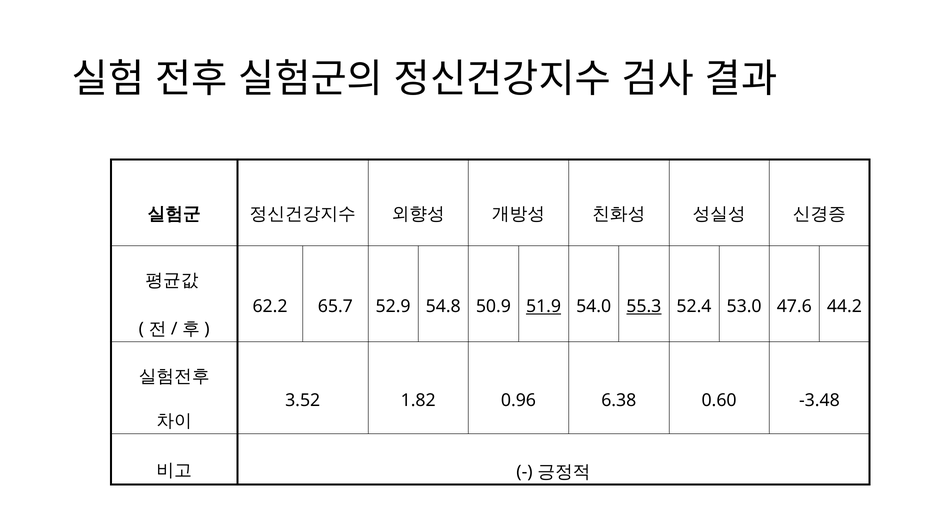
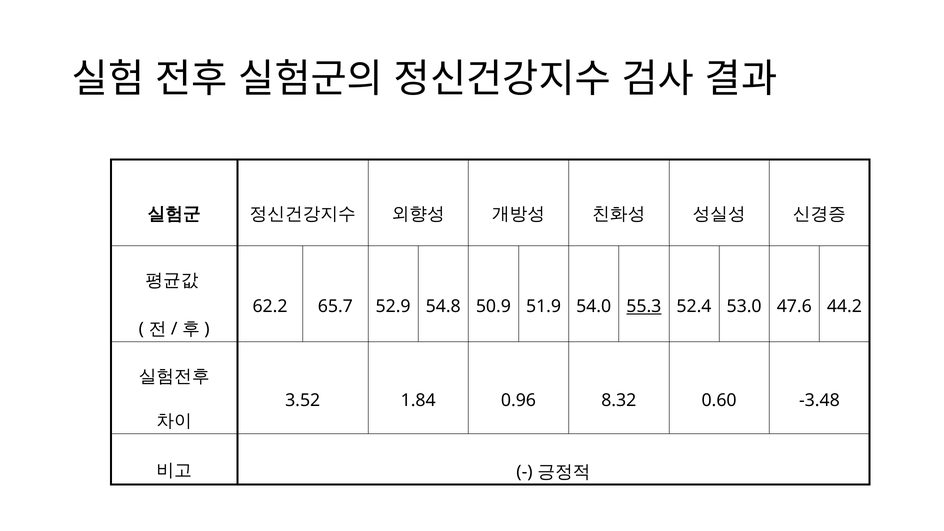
51.9 underline: present -> none (544, 306)
1.82: 1.82 -> 1.84 (418, 400)
6.38: 6.38 -> 8.32 (619, 400)
